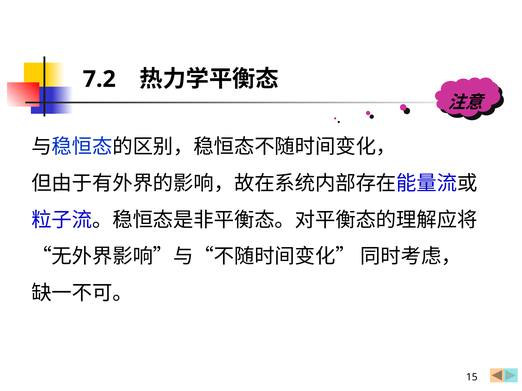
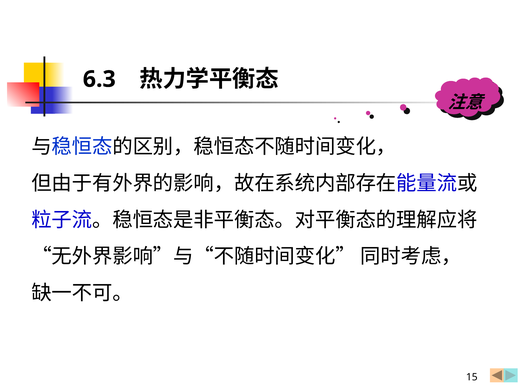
7.2: 7.2 -> 6.3 (99, 79)
